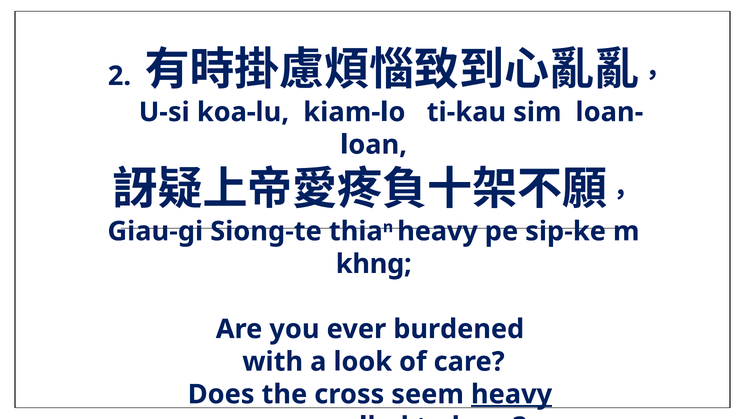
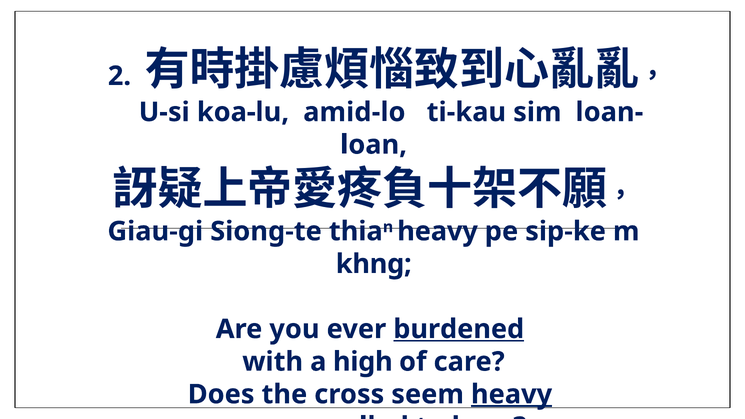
kiam-lo: kiam-lo -> amid-lo (354, 112)
burdened underline: none -> present (459, 329)
look: look -> high (363, 362)
